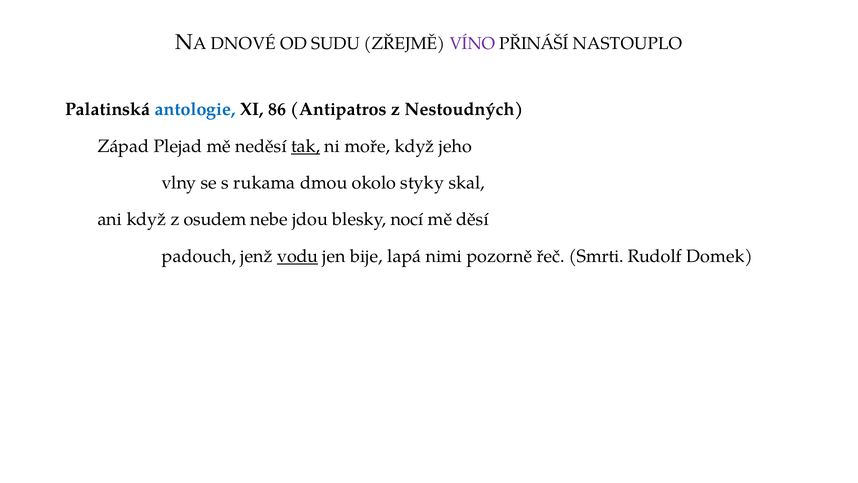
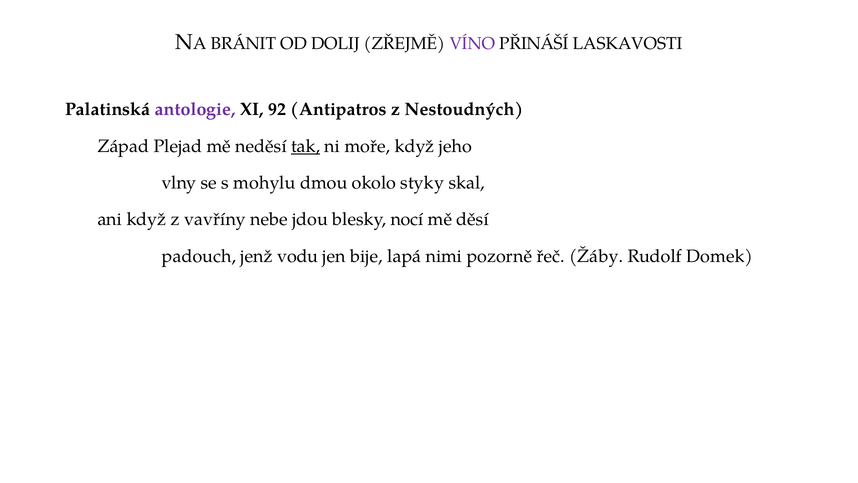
DNOVÉ: DNOVÉ -> BRÁNIT (243, 43)
SUDU: SUDU -> DOLIJ (336, 43)
NASTOUPLO: NASTOUPLO -> LASKAVOSTI (628, 43)
antologie colour: blue -> purple (195, 109)
86: 86 -> 92 (277, 109)
rukama: rukama -> mohylu (264, 183)
osudem: osudem -> vavříny (215, 219)
vodu underline: present -> none (298, 256)
Smrti: Smrti -> Žáby (596, 256)
